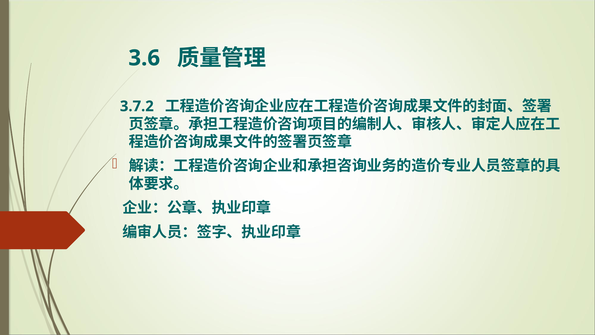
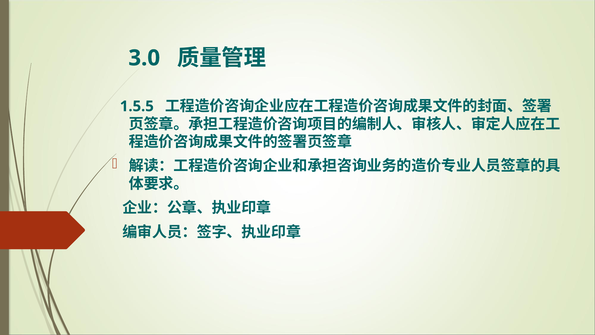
3.6: 3.6 -> 3.0 (144, 58)
3.7.2: 3.7.2 -> 1.5.5 (137, 106)
